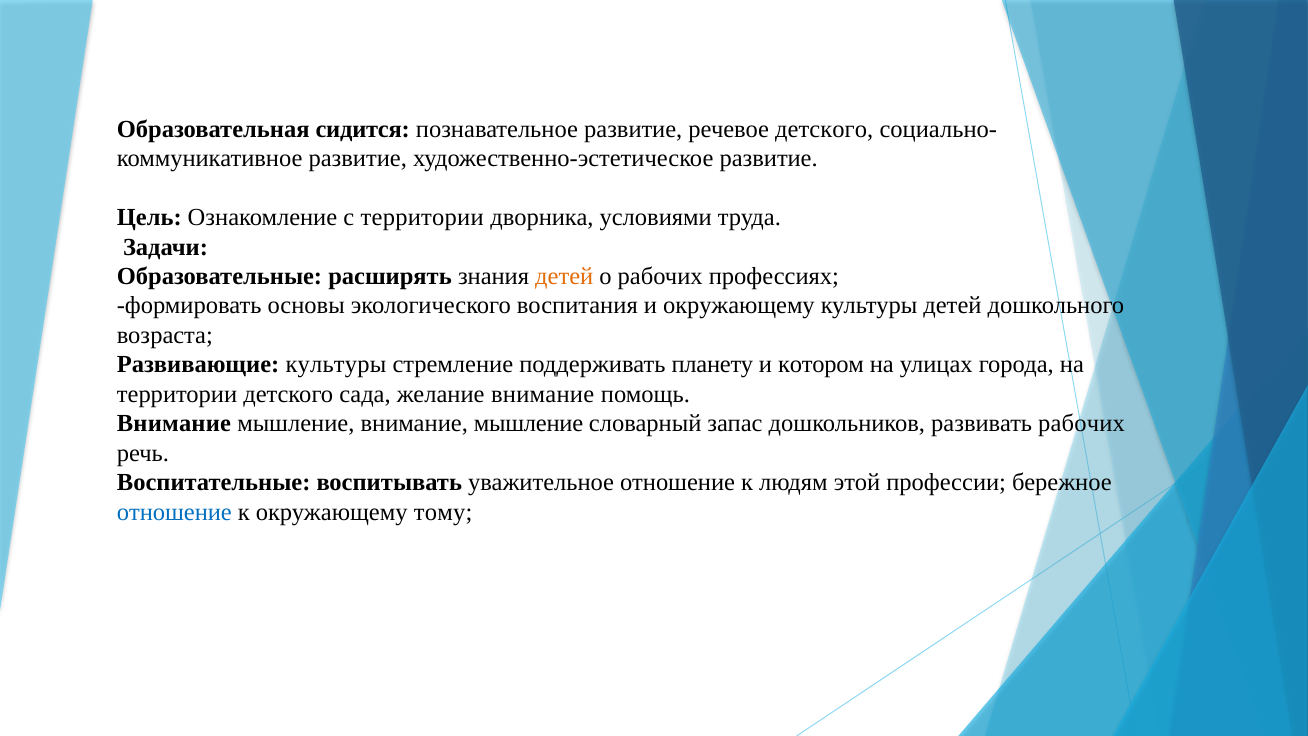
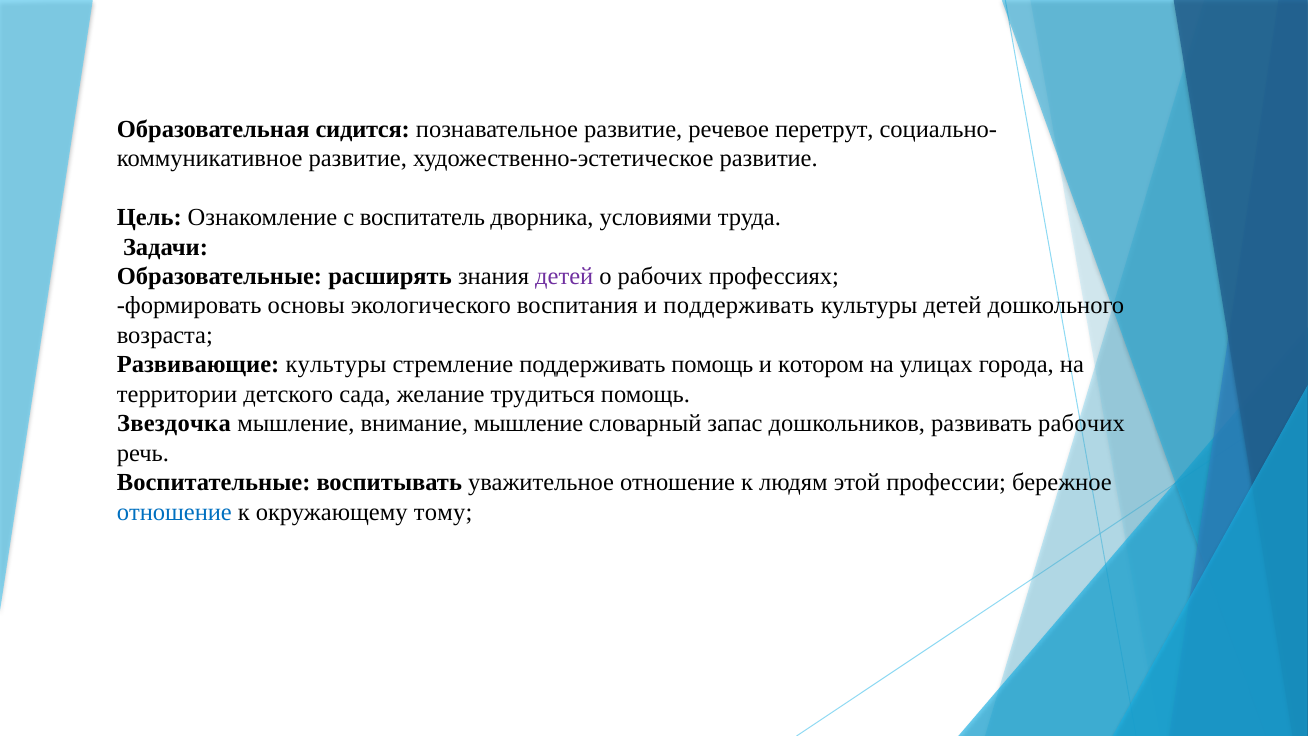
речевое детского: детского -> перетрут (824, 129)
с территории: территории -> воспитатель (422, 217)
детей colour: orange -> purple (564, 276)
и окружающему: окружающему -> поддерживать (739, 306)
поддерживать планету: планету -> помощь (712, 365)
желание внимание: внимание -> трудиться (543, 394)
Внимание: Внимание -> Звездочка (174, 424)
